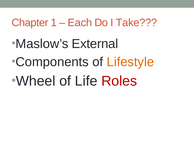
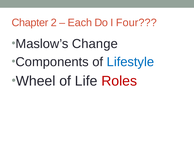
1: 1 -> 2 (54, 23)
Take: Take -> Four (136, 23)
External: External -> Change (95, 44)
Lifestyle colour: orange -> blue (130, 62)
